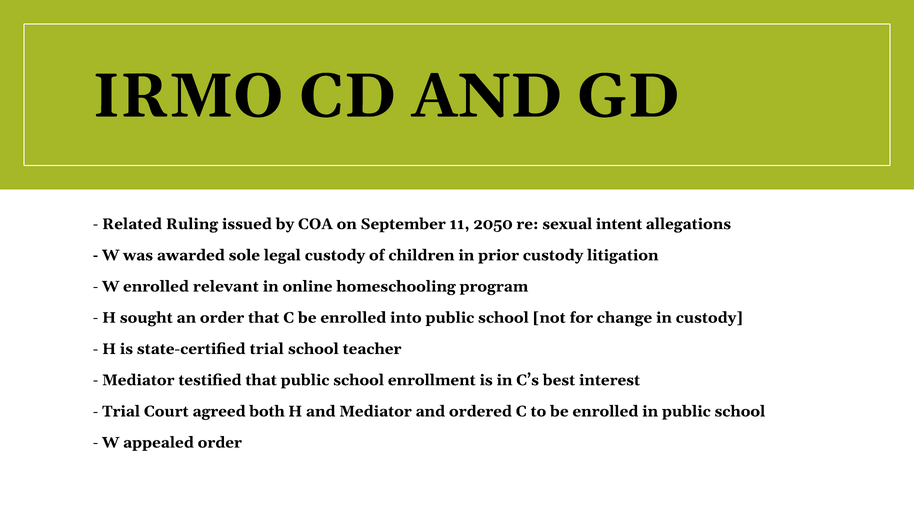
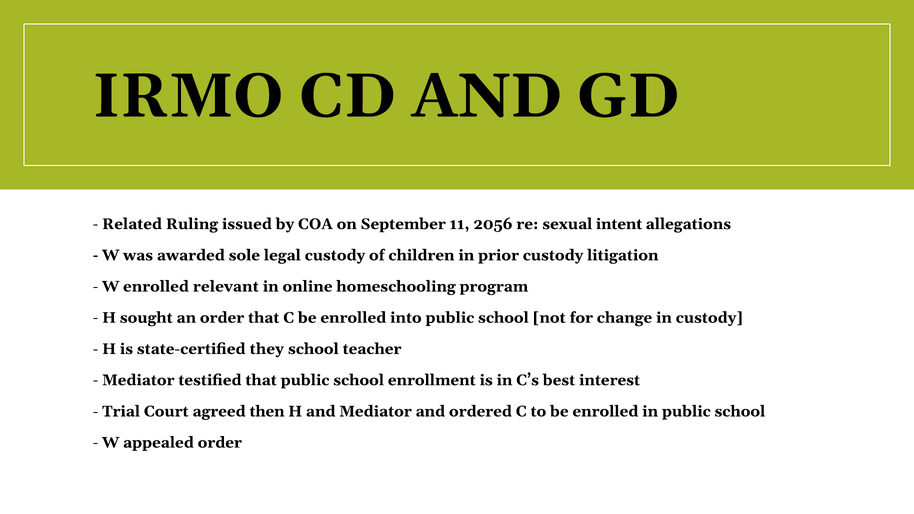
2050: 2050 -> 2056 (493, 224)
state-certified trial: trial -> they (267, 349)
both: both -> then (267, 411)
